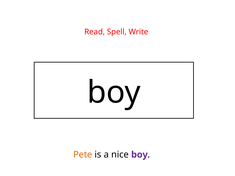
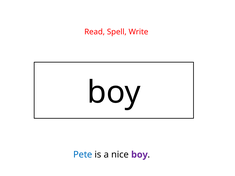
Pete colour: orange -> blue (83, 155)
